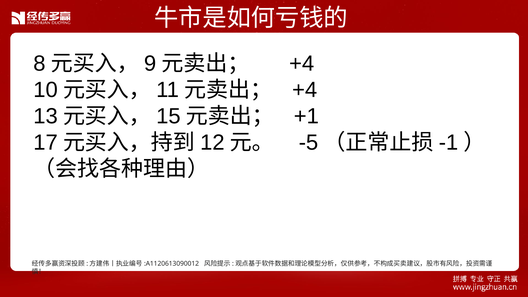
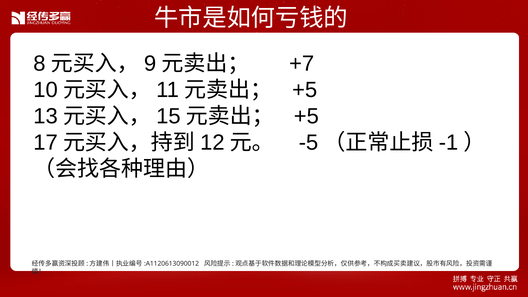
+4: +4 -> +7 (302, 63)
+4: +4 -> +5 (305, 90)
+1: +1 -> +5 (306, 116)
